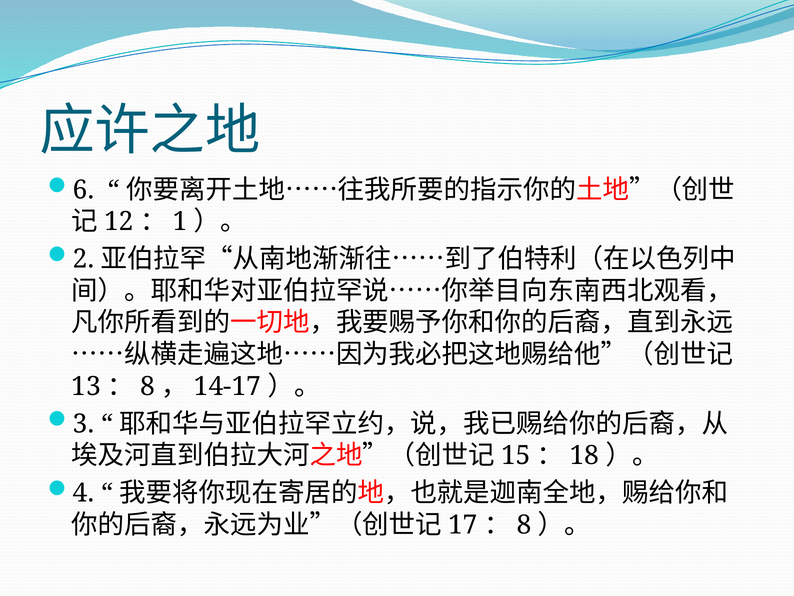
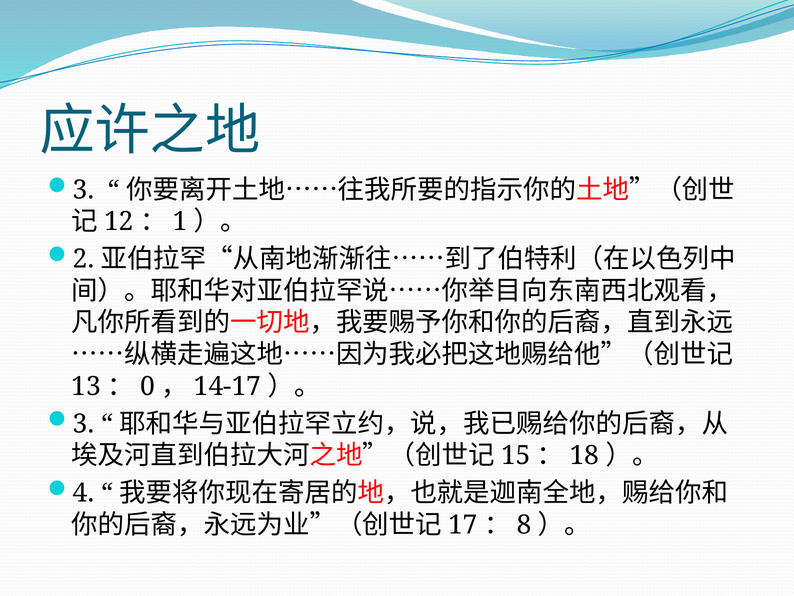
6: 6 -> 3 (84, 190)
8: 8 -> 0 (147, 386)
